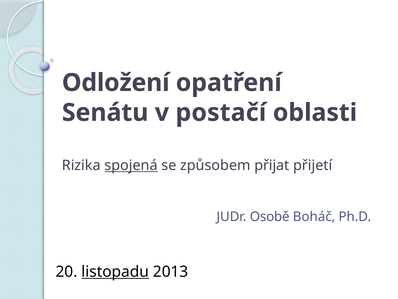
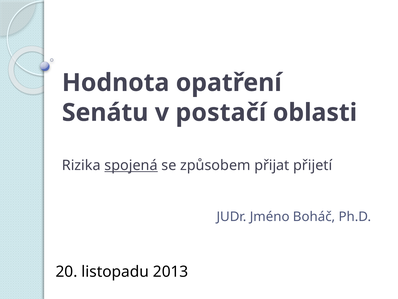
Odložení: Odložení -> Hodnota (116, 83)
Osobě: Osobě -> Jméno (270, 216)
listopadu underline: present -> none (115, 271)
